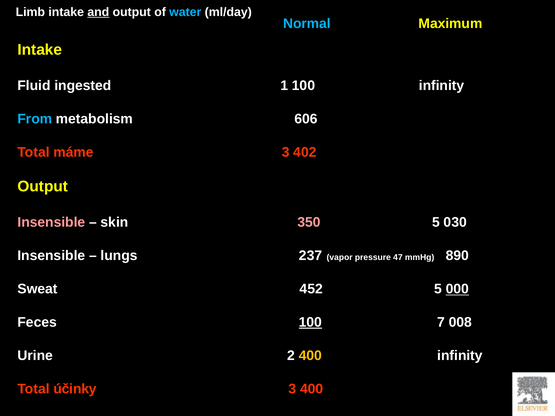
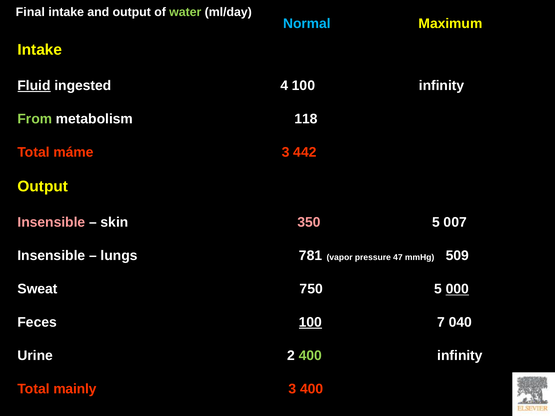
Limb: Limb -> Final (30, 12)
and underline: present -> none (98, 12)
water colour: light blue -> light green (185, 12)
Fluid underline: none -> present (34, 86)
1: 1 -> 4 (284, 86)
From colour: light blue -> light green (35, 119)
606: 606 -> 118 (306, 119)
402: 402 -> 442 (305, 152)
030: 030 -> 007 (455, 223)
237: 237 -> 781 (311, 256)
890: 890 -> 509 (457, 256)
452: 452 -> 750 (311, 289)
008: 008 -> 040 (460, 322)
400 colour: yellow -> light green (310, 356)
účinky: účinky -> mainly (75, 389)
